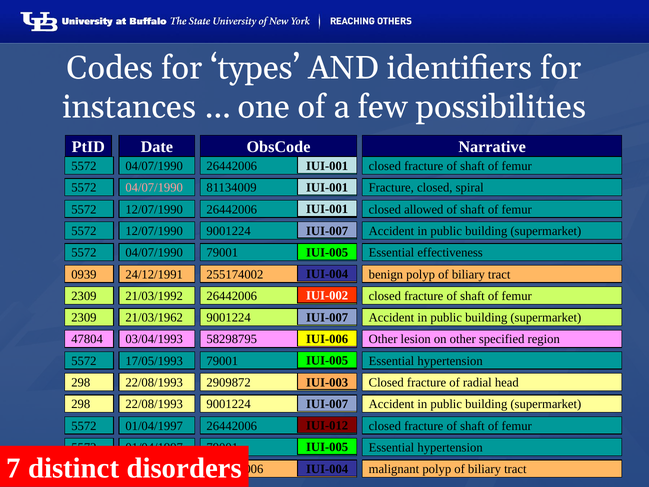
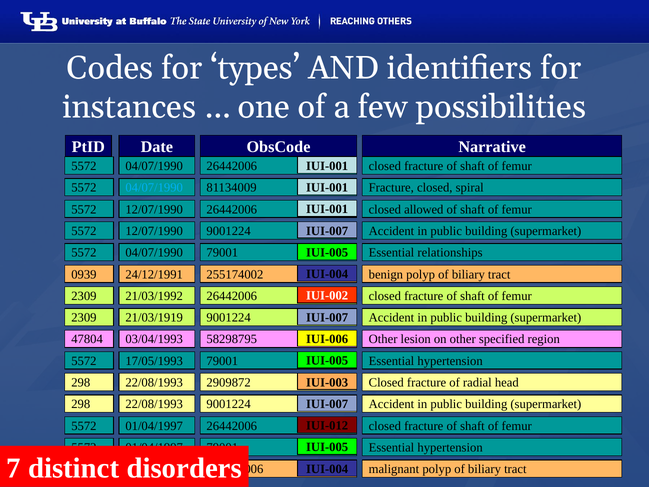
04/07/1990 colour: pink -> light blue (154, 188)
effectiveness: effectiveness -> relationships (450, 253)
21/03/1962: 21/03/1962 -> 21/03/1919 (154, 317)
